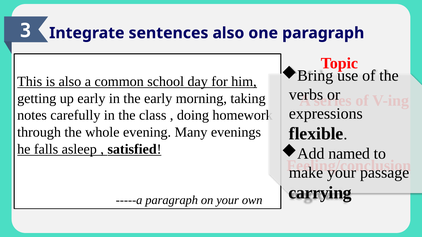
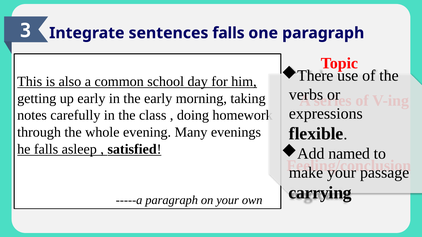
sentences also: also -> falls (228, 33)
Bring: Bring -> There (315, 76)
